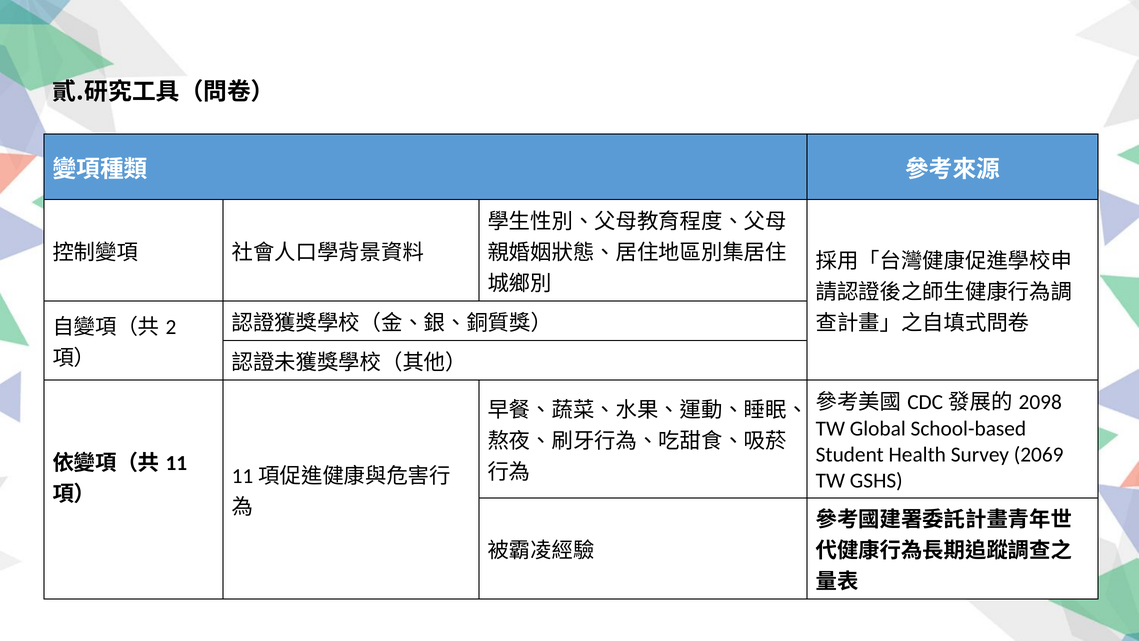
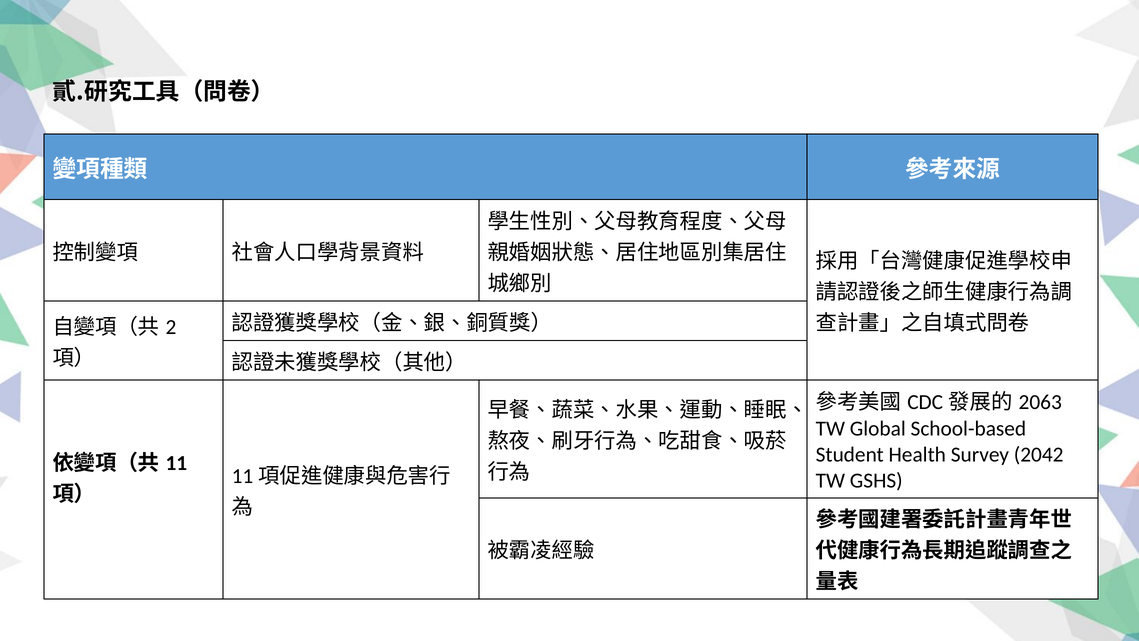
2098: 2098 -> 2063 (1040, 402)
2069: 2069 -> 2042 (1039, 454)
